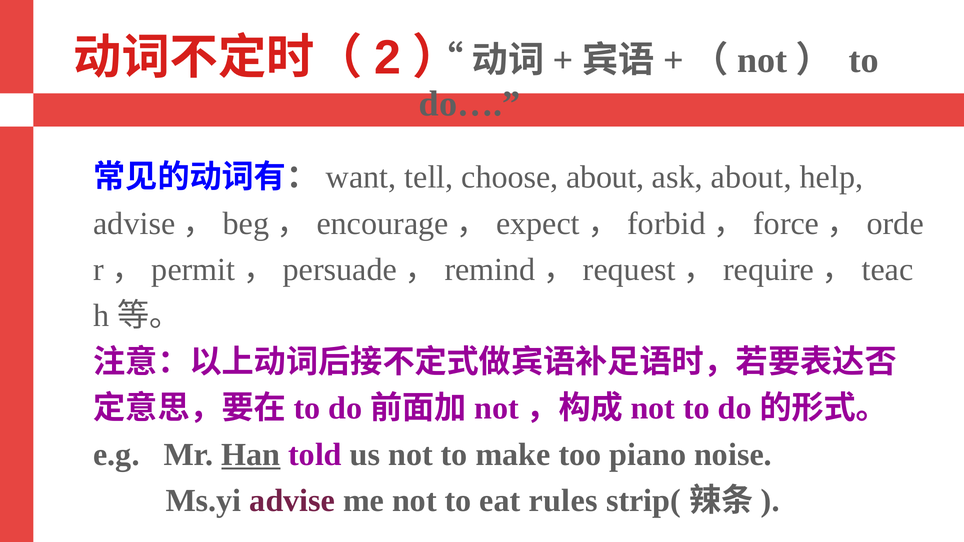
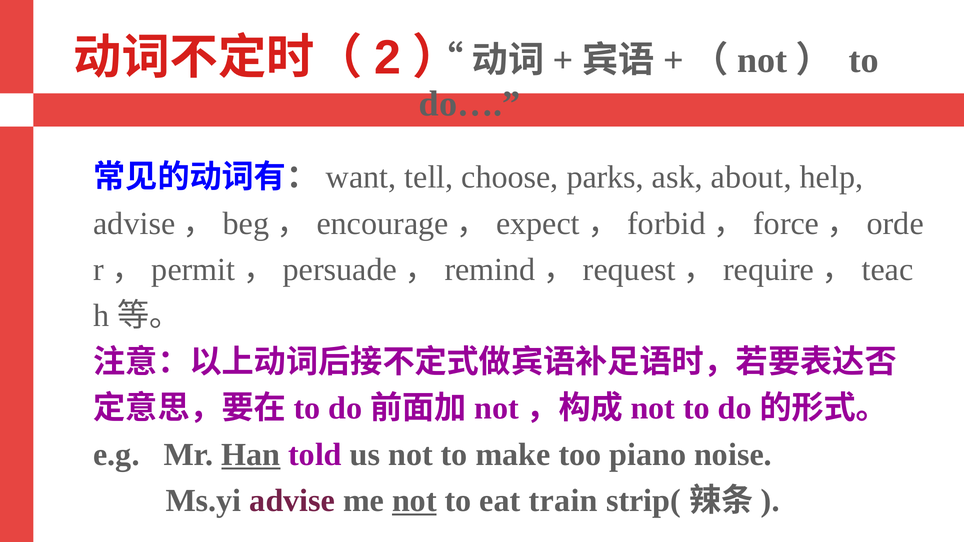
choose about: about -> parks (605, 177)
not underline: none -> present (414, 501)
rules: rules -> train (563, 501)
